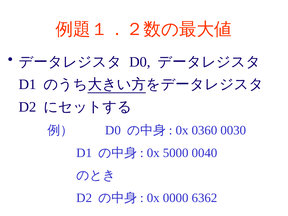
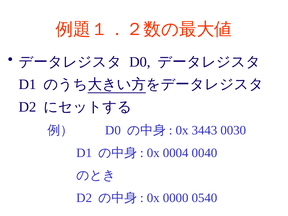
0360: 0360 -> 3443 (204, 130)
5000: 5000 -> 0004 (176, 153)
6362: 6362 -> 0540 (204, 198)
